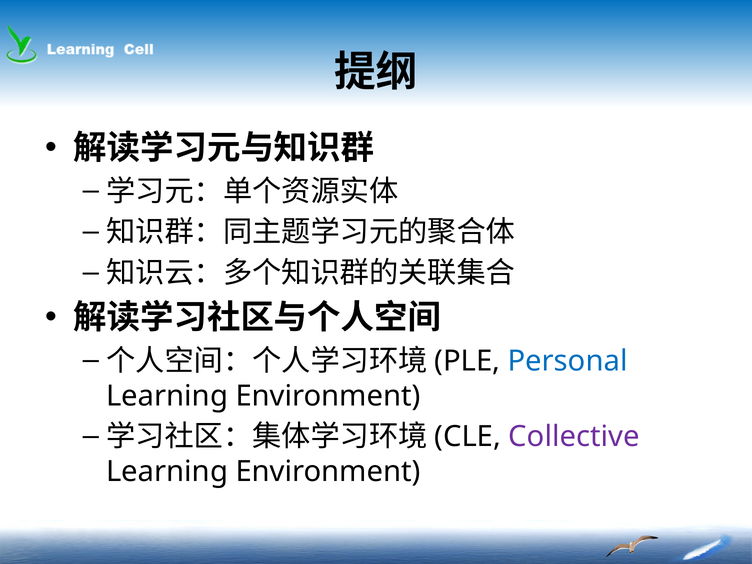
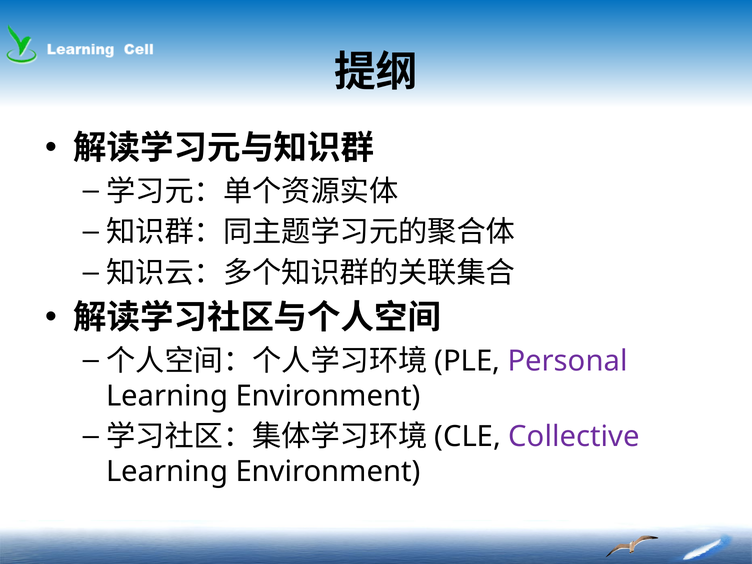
Personal colour: blue -> purple (568, 361)
